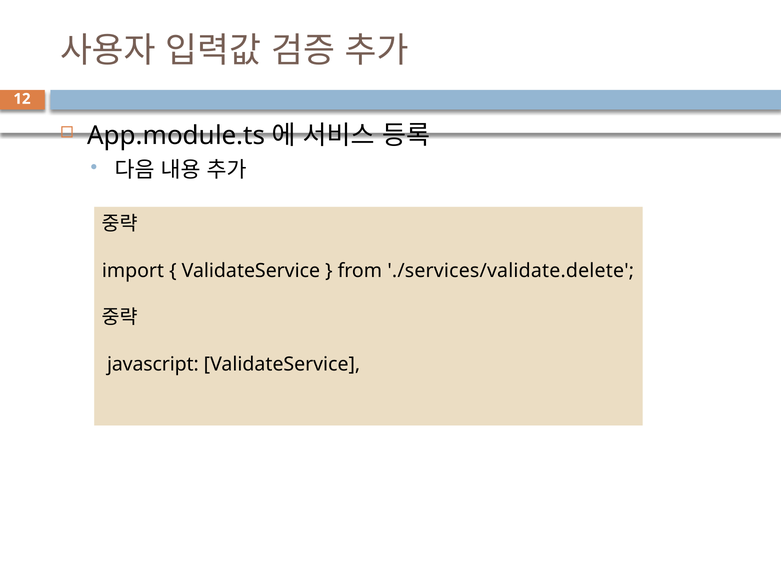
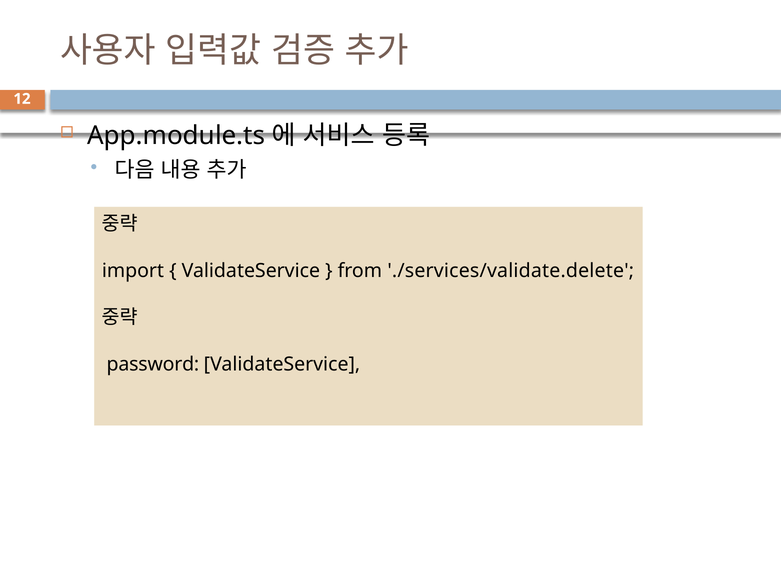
javascript: javascript -> password (153, 364)
